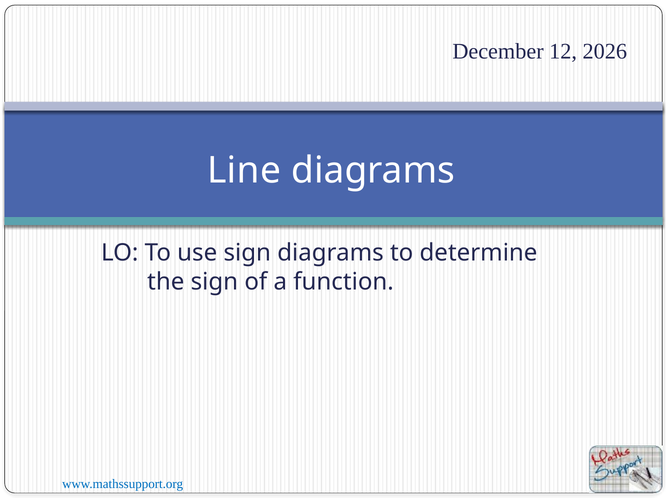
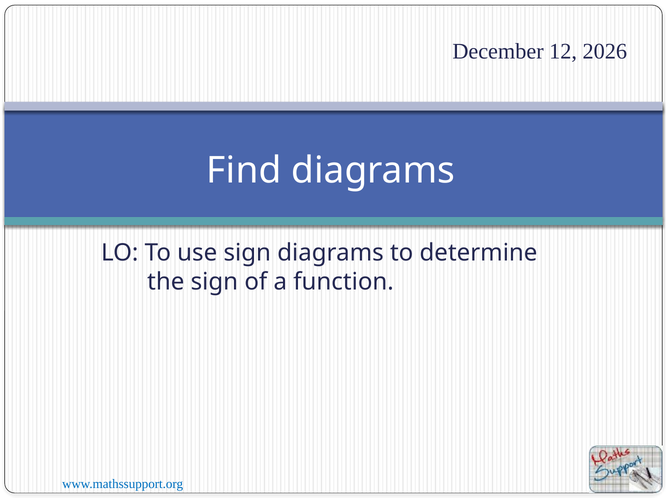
Line: Line -> Find (244, 170)
